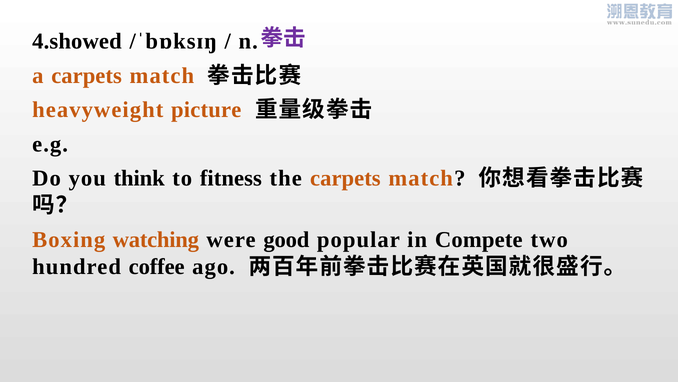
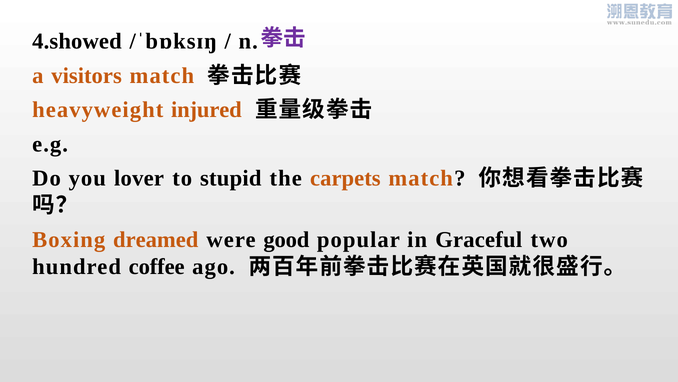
a carpets: carpets -> visitors (87, 75)
picture: picture -> injured (206, 110)
think: think -> lover (139, 178)
fitness: fitness -> stupid (231, 178)
watching: watching -> dreamed (156, 239)
Compete: Compete -> Graceful (479, 239)
